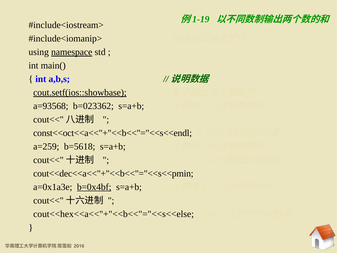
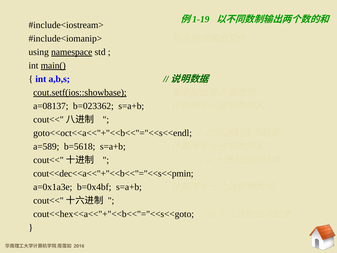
main( underline: none -> present (53, 66)
a=93568: a=93568 -> a=08137 (51, 106)
const<<oct<<a<<"+"<<b<<"="<<s<<endl: const<<oct<<a<<"+"<<b<<"="<<s<<endl -> goto<<oct<<a<<"+"<<b<<"="<<s<<endl (113, 133)
a=259: a=259 -> a=589 (46, 146)
b=0x4bf underline: present -> none (94, 187)
cout<<hex<<a<<"+"<<b<<"="<<s<<else: cout<<hex<<a<<"+"<<b<<"="<<s<<else -> cout<<hex<<a<<"+"<<b<<"="<<s<<goto (114, 214)
